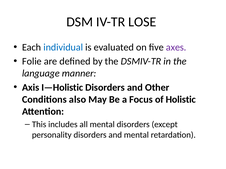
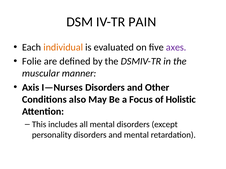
LOSE: LOSE -> PAIN (142, 22)
individual colour: blue -> orange (63, 47)
language: language -> muscular (41, 74)
I—Holistic: I—Holistic -> I—Nurses (62, 88)
